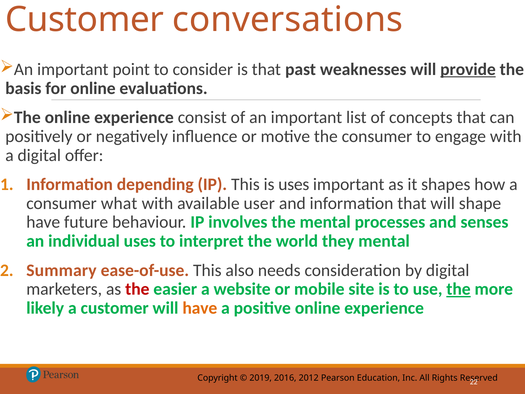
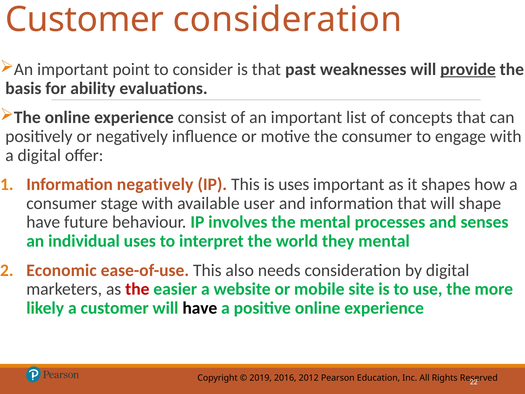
Customer conversations: conversations -> consideration (287, 20)
for online: online -> ability (93, 88)
Information depending: depending -> negatively (155, 184)
what: what -> stage (119, 203)
Summary: Summary -> Economic (61, 270)
the underline: present -> none (459, 289)
have colour: orange -> black (200, 308)
